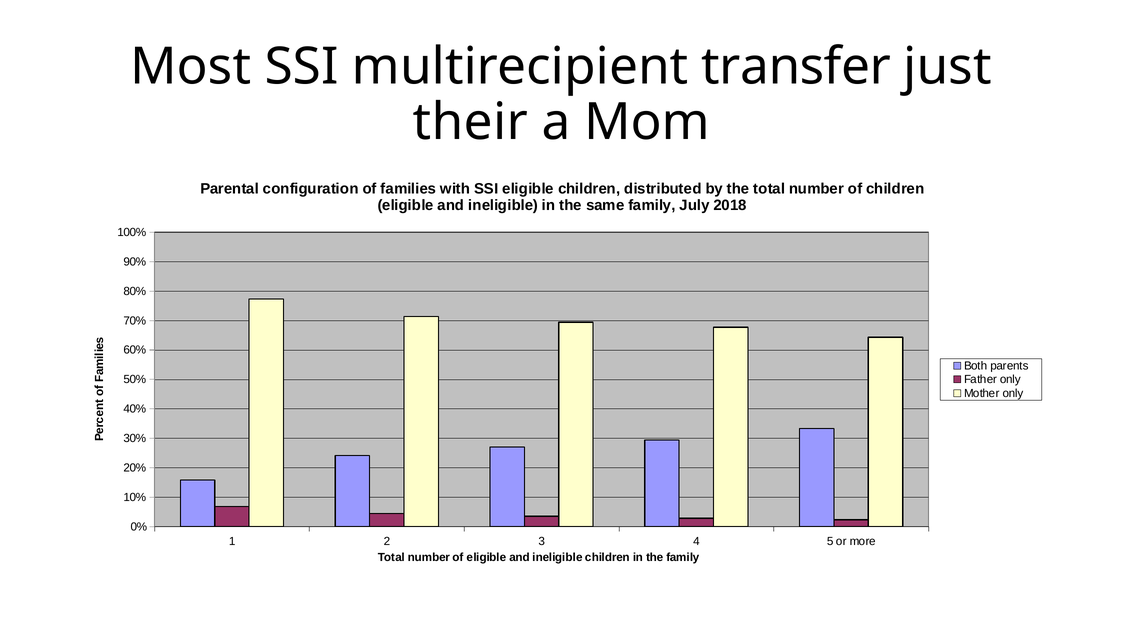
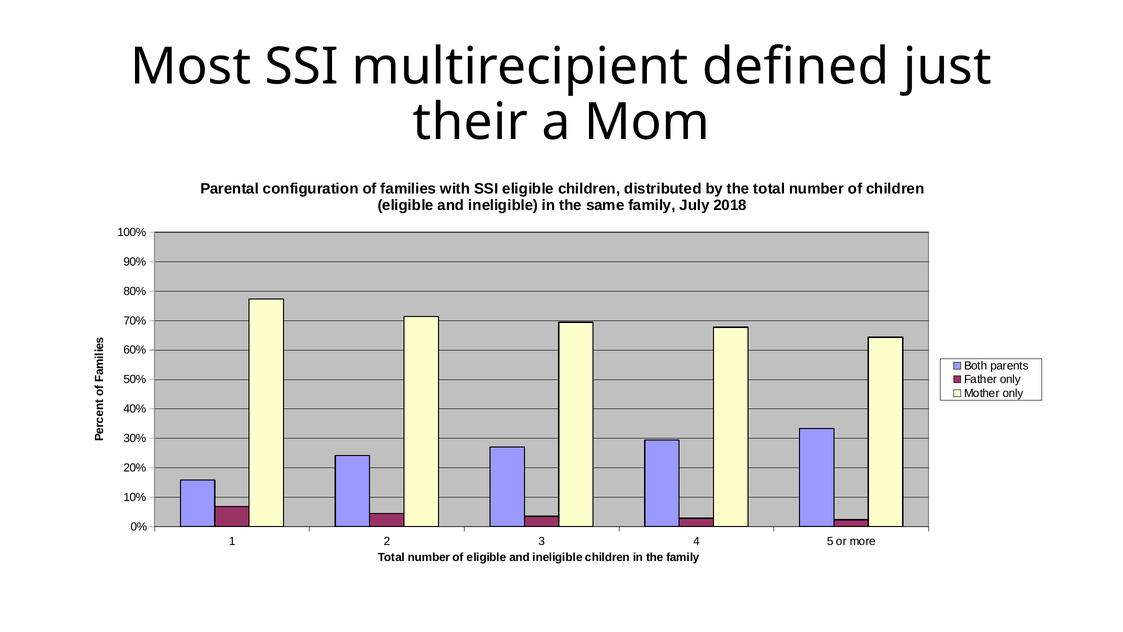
transfer: transfer -> defined (796, 67)
